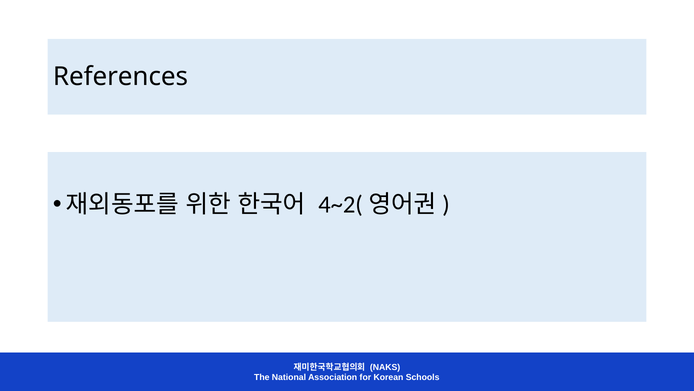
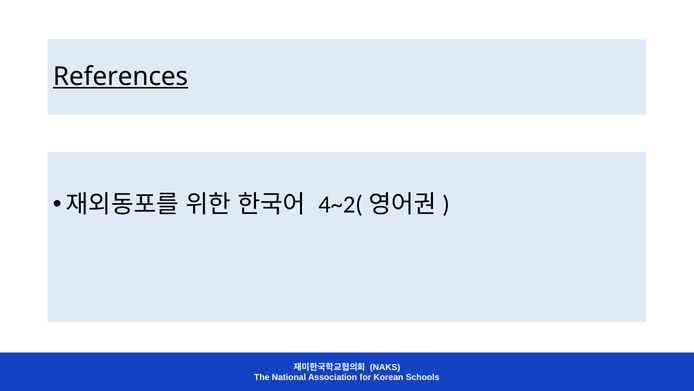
References underline: none -> present (120, 76)
